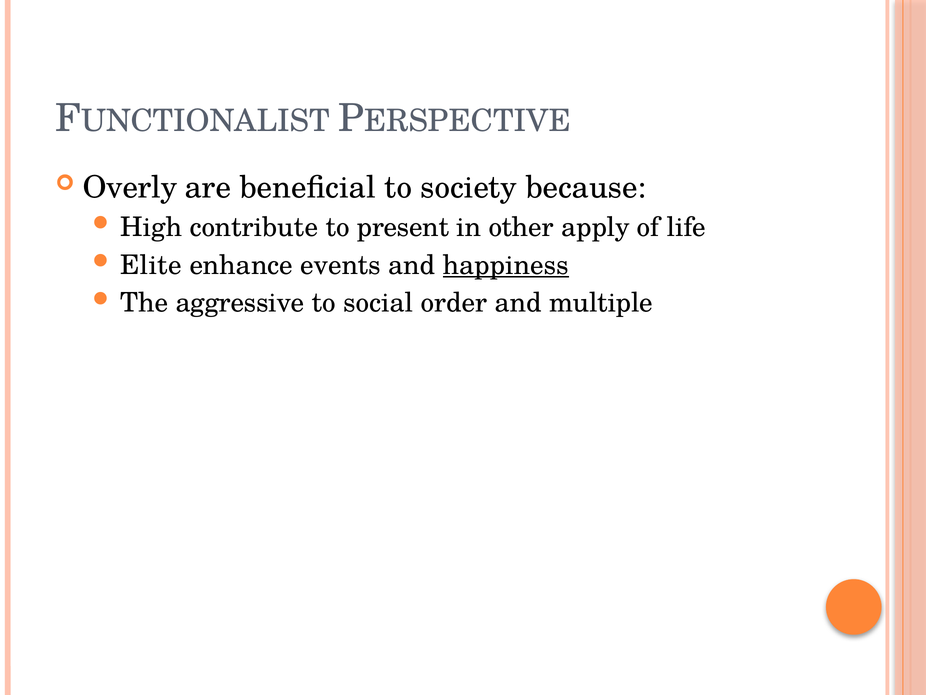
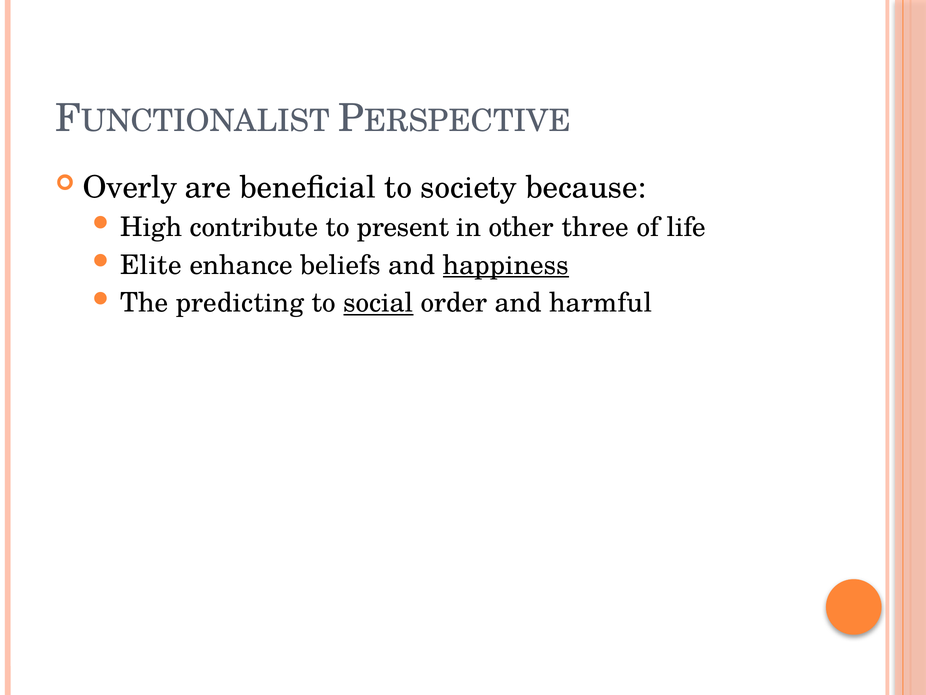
apply: apply -> three (595, 227)
events: events -> beliefs (341, 265)
aggressive: aggressive -> predicting (240, 303)
social underline: none -> present (378, 303)
multiple: multiple -> harmful (601, 303)
